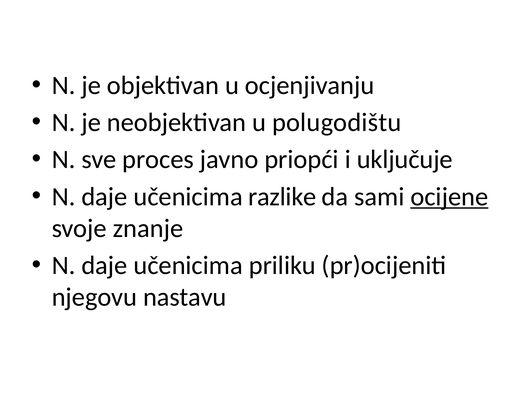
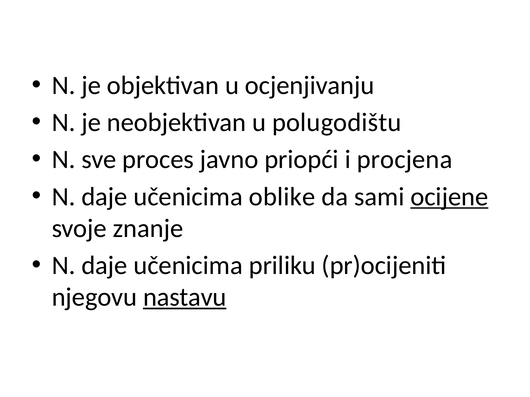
uključuje: uključuje -> procjena (405, 160)
razlike: razlike -> oblike (282, 197)
nastavu underline: none -> present (185, 298)
